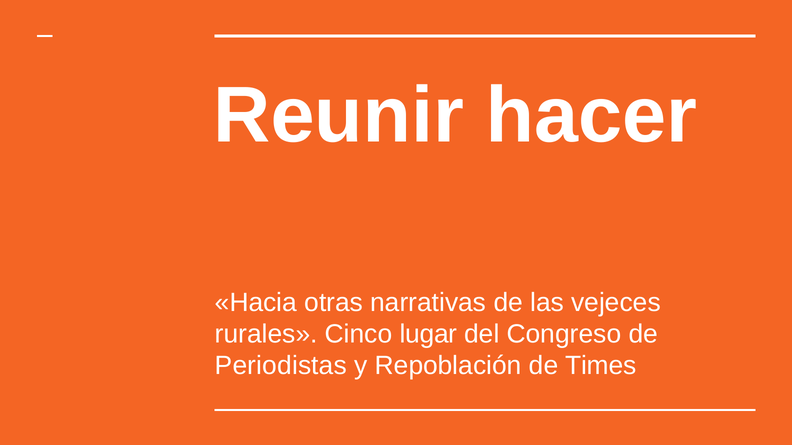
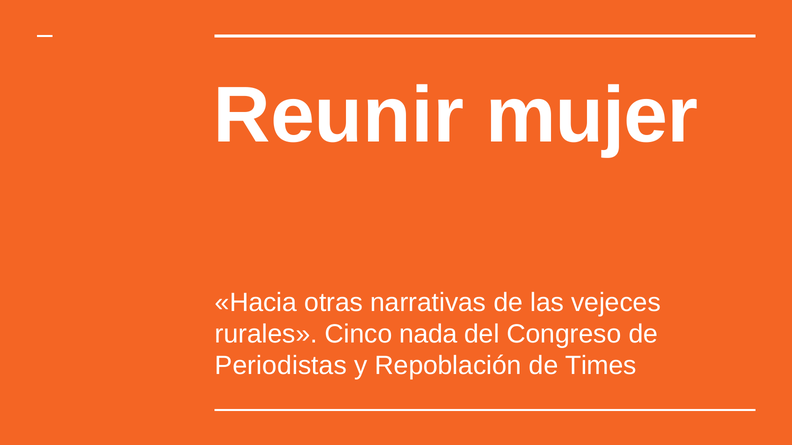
hacer: hacer -> mujer (592, 116)
lugar: lugar -> nada (428, 334)
